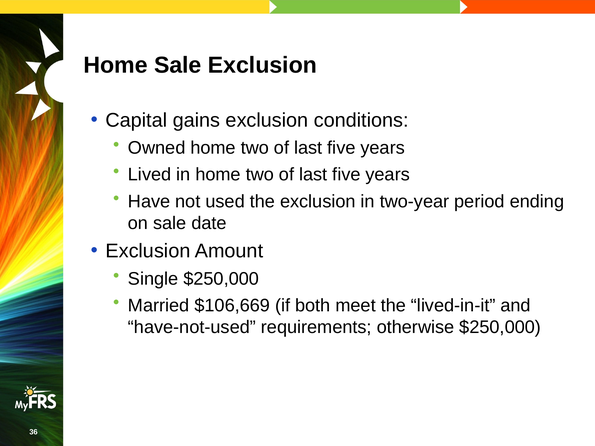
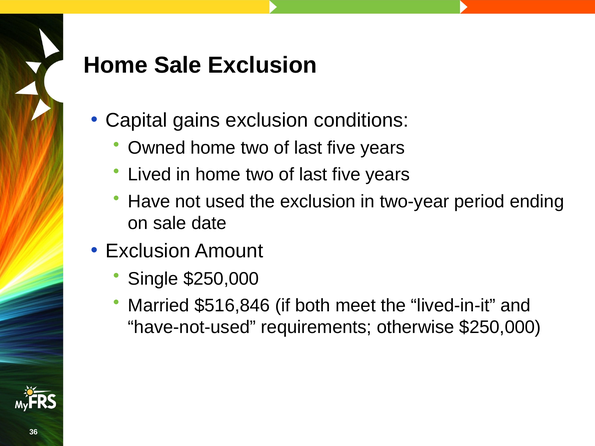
$106,669: $106,669 -> $516,846 (232, 306)
